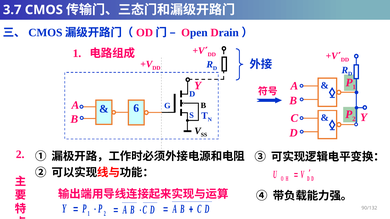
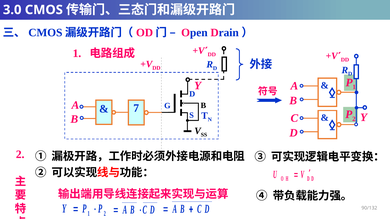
3.7: 3.7 -> 3.0 (12, 10)
6: 6 -> 7 (136, 108)
